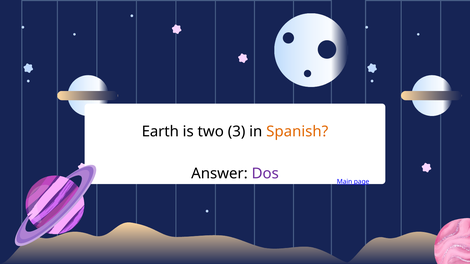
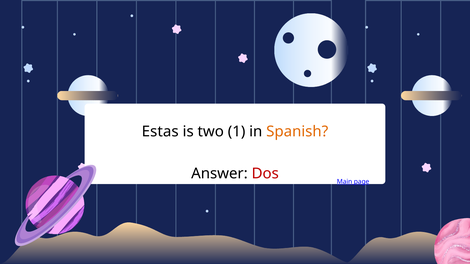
Earth: Earth -> Estas (160, 132)
3: 3 -> 1 (237, 132)
Dos colour: purple -> red (265, 174)
